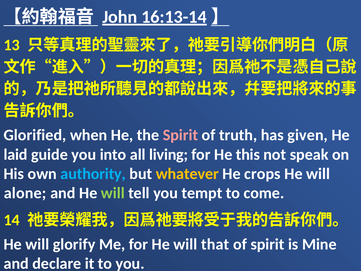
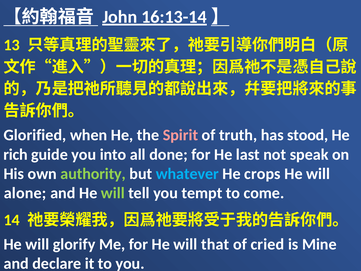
given: given -> stood (308, 135)
laid: laid -> rich (16, 154)
living: living -> done (168, 154)
this: this -> last (248, 154)
authority colour: light blue -> light green (93, 174)
whatever colour: yellow -> light blue (187, 174)
of spirit: spirit -> cried (267, 244)
